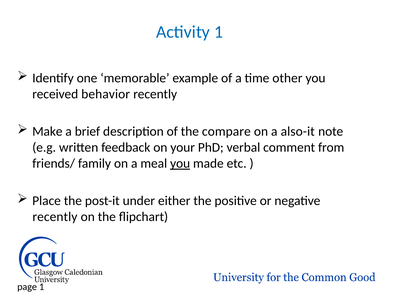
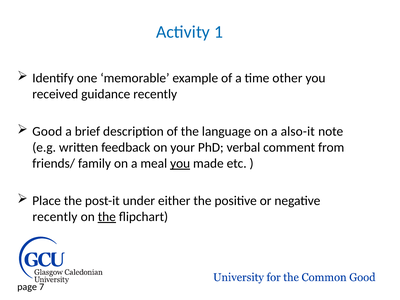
behavior: behavior -> guidance (106, 94)
Make: Make -> Good (47, 131)
compare: compare -> language (226, 131)
the underline: none -> present (107, 217)
page 1: 1 -> 7 (42, 287)
